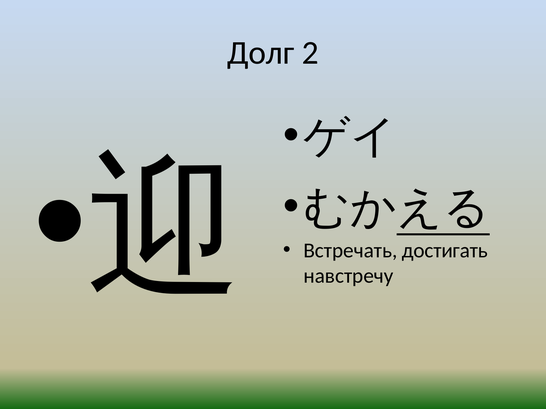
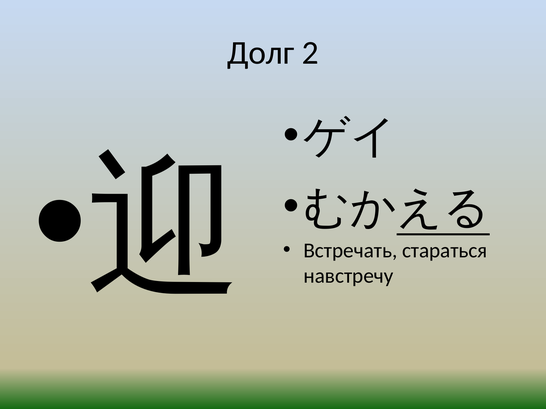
достигать: достигать -> стараться (445, 251)
